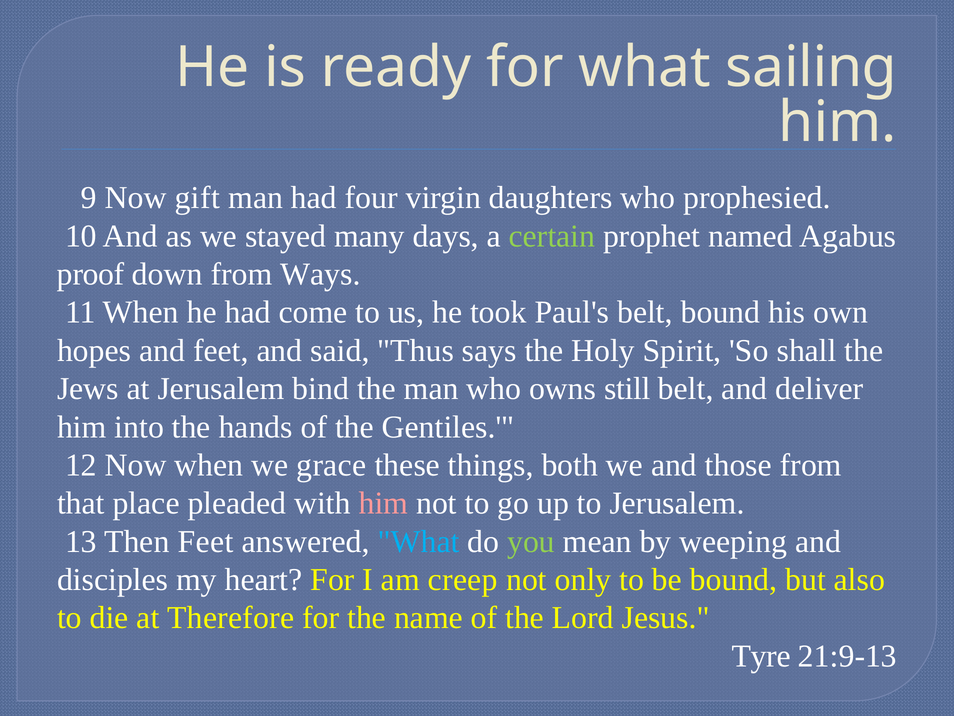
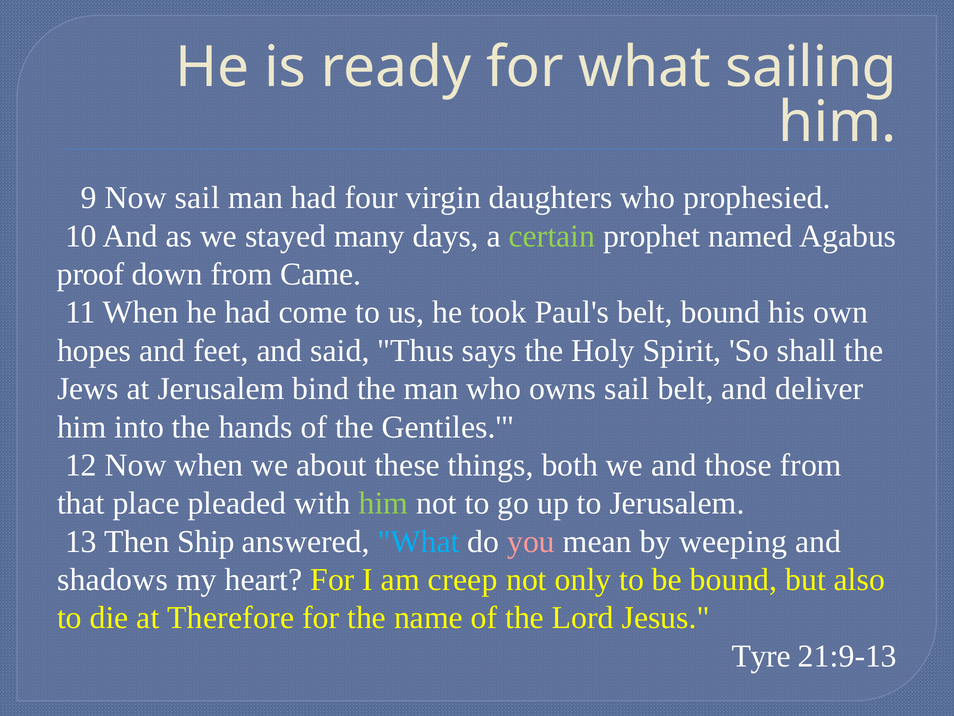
Now gift: gift -> sail (197, 198)
Ways: Ways -> Came (321, 274)
owns still: still -> sail (627, 389)
grace: grace -> about (332, 465)
him colour: pink -> light green (383, 503)
Then Feet: Feet -> Ship (206, 541)
you colour: light green -> pink (531, 541)
disciples: disciples -> shadows (113, 579)
